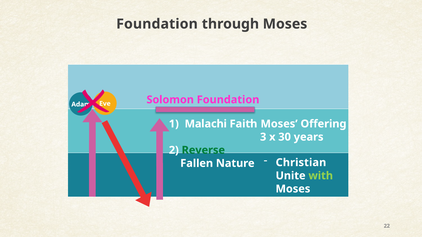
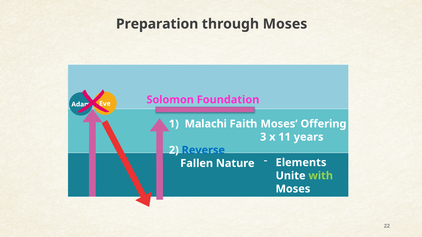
Foundation: Foundation -> Preparation (157, 24)
30: 30 -> 11 (285, 137)
Reverse colour: green -> blue (203, 150)
Christian: Christian -> Elements (301, 163)
